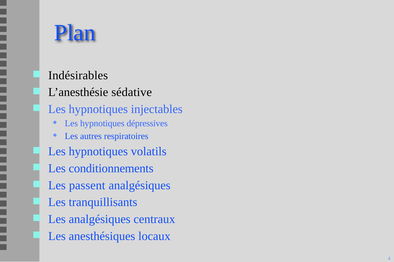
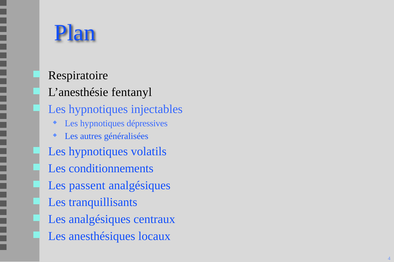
Indésirables: Indésirables -> Respiratoire (78, 75)
sédative: sédative -> fentanyl (132, 92)
respiratoires: respiratoires -> généralisées (126, 136)
